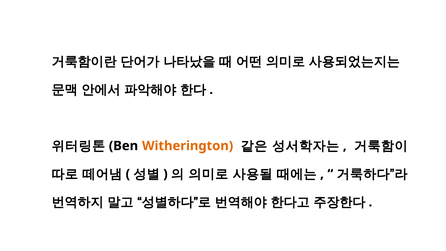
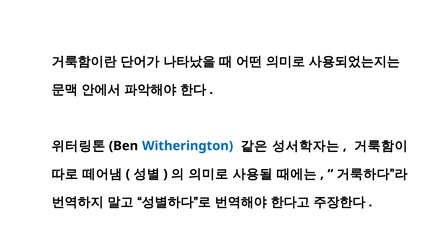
Witherington colour: orange -> blue (188, 146)
